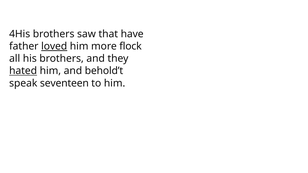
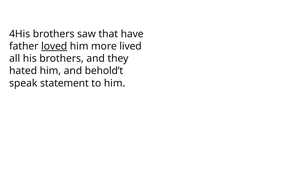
flock: flock -> lived (131, 46)
hated underline: present -> none (23, 71)
seventeen: seventeen -> statement (64, 83)
